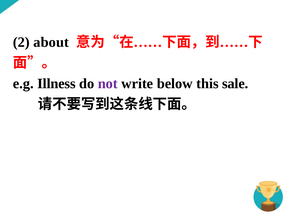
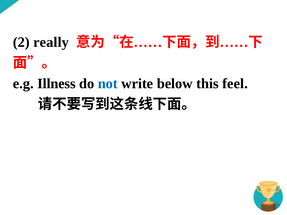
about: about -> really (51, 42)
not colour: purple -> blue (108, 84)
sale: sale -> feel (235, 84)
